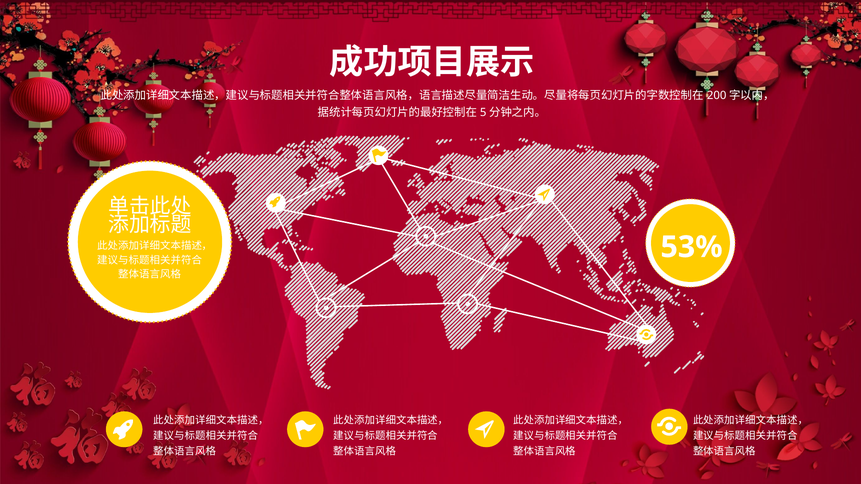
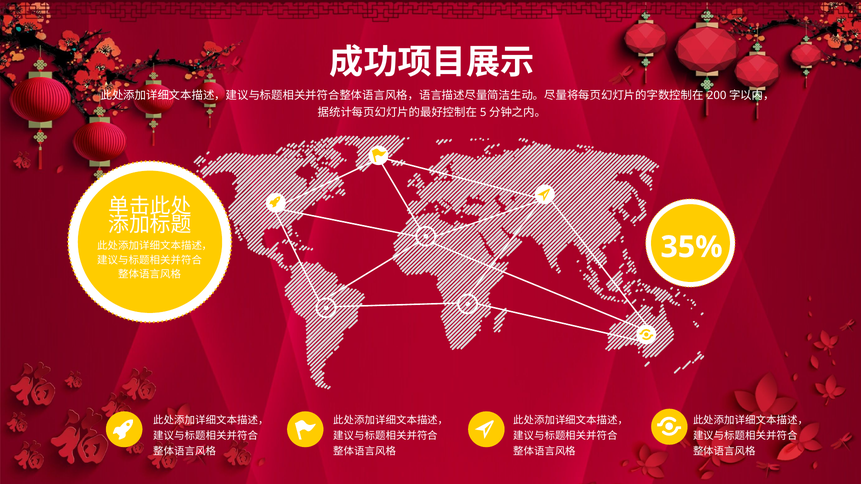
53%: 53% -> 35% (692, 247)
